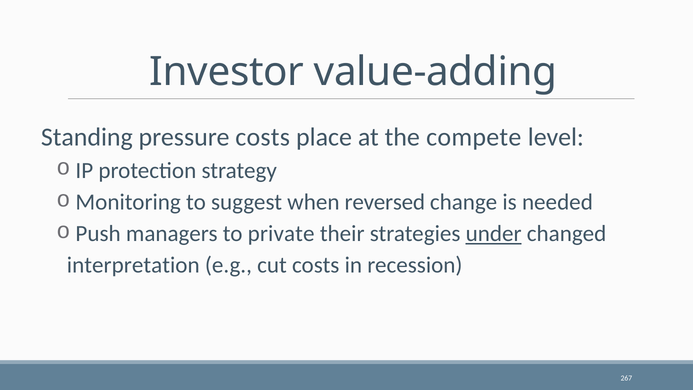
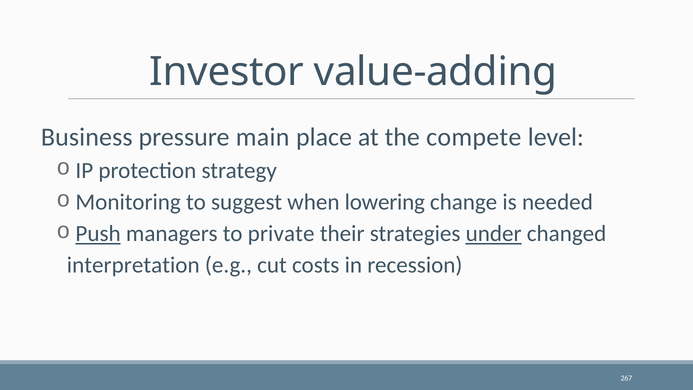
Standing: Standing -> Business (87, 137)
pressure costs: costs -> main (263, 137)
reversed: reversed -> lowering (385, 202)
Push underline: none -> present (98, 234)
